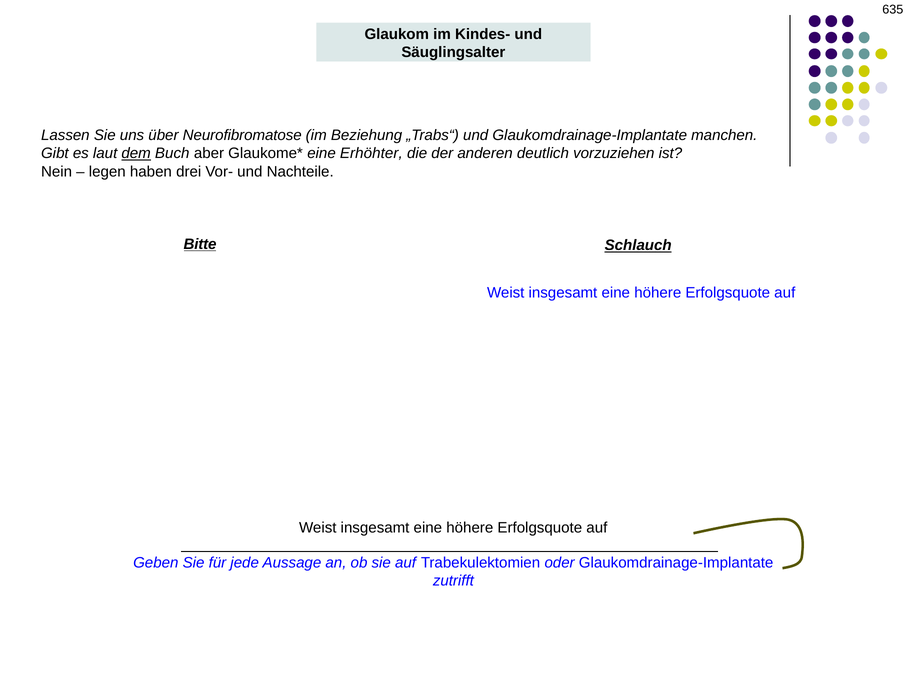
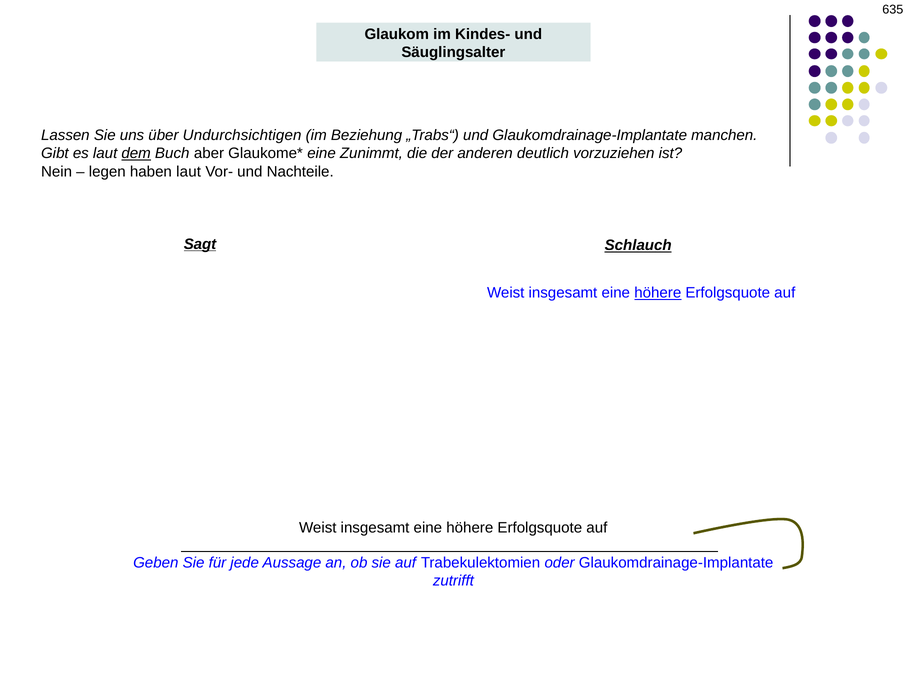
Neurofibromatose: Neurofibromatose -> Undurchsichtigen (242, 135)
Erhöhter: Erhöhter -> Zunimmt (371, 153)
haben drei: drei -> laut (189, 171)
Bitte: Bitte -> Sagt (200, 244)
höhere underline: none -> present (658, 293)
